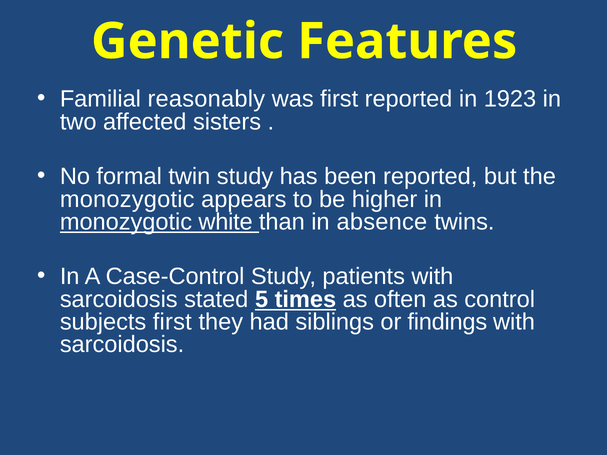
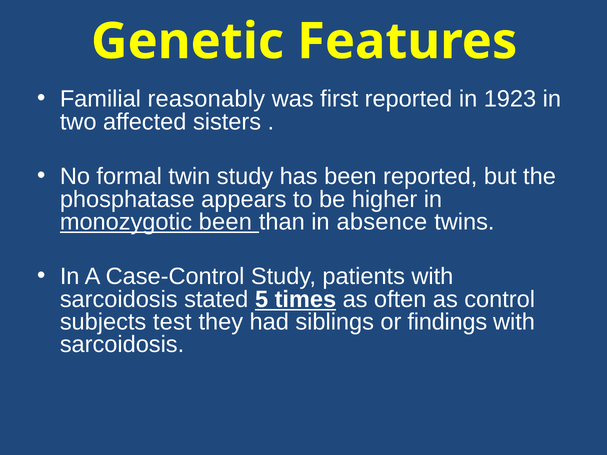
monozygotic: monozygotic -> phosphatase (127, 199)
monozygotic white: white -> been (225, 222)
subjects first: first -> test (172, 322)
